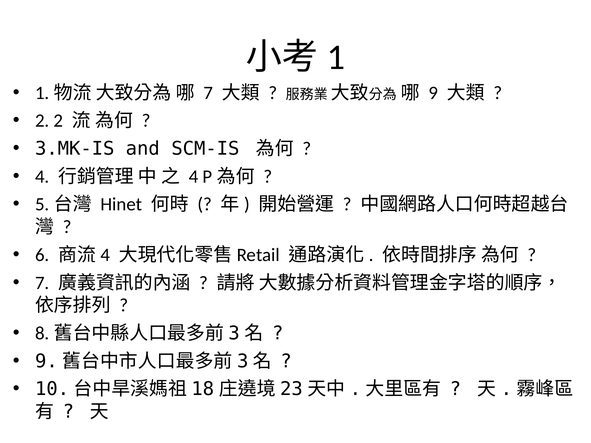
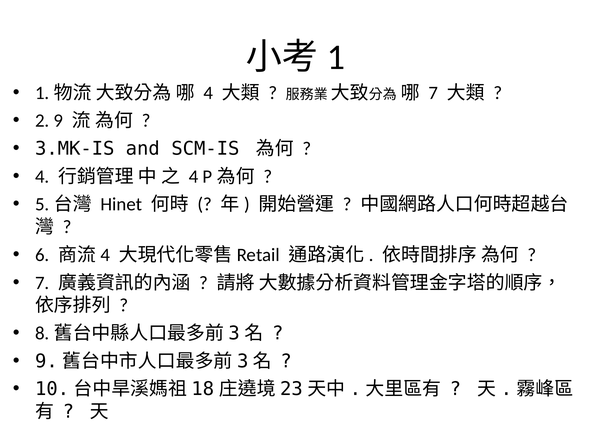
7: 7 -> 4 (208, 93)
9: 9 -> 7 (433, 93)
2 2: 2 -> 9 (58, 121)
